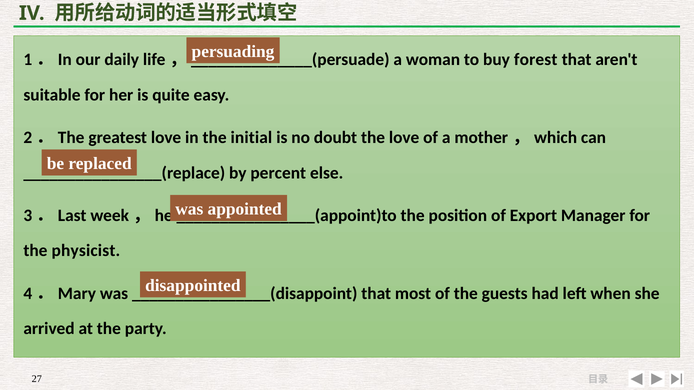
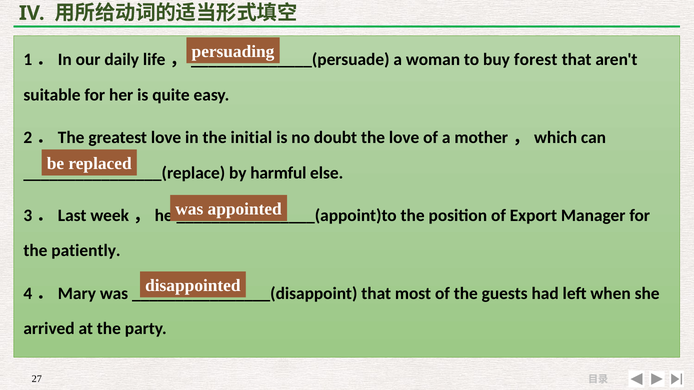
percent: percent -> harmful (278, 173)
physicist: physicist -> patiently (86, 251)
